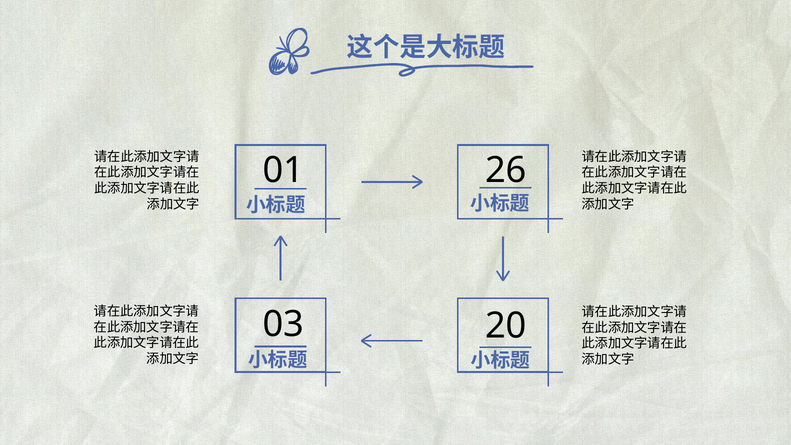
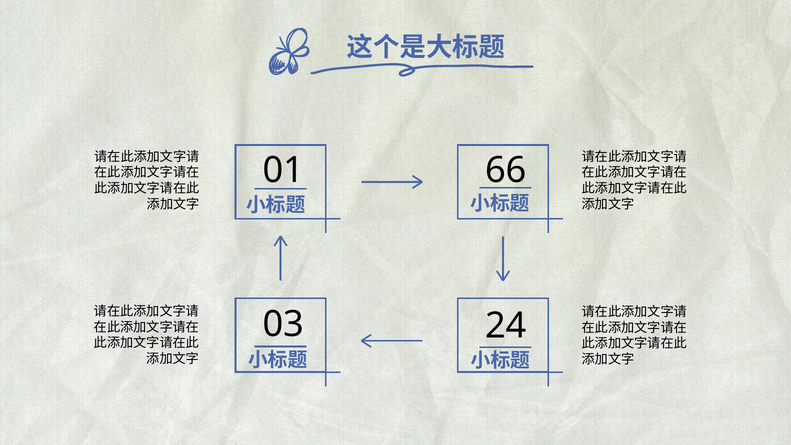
26: 26 -> 66 (506, 170)
20: 20 -> 24 (506, 326)
